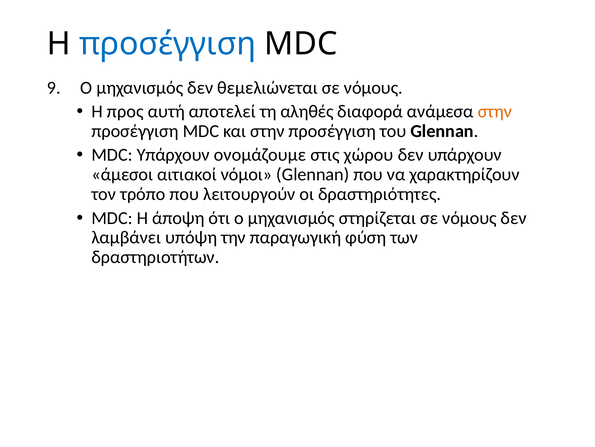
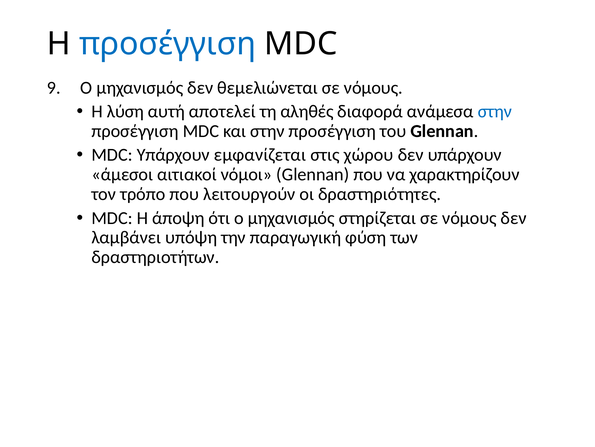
προς: προς -> λύση (125, 111)
στην colour: orange -> blue (495, 111)
ονομάζουμε: ονομάζουμε -> εμφανίζεται (260, 155)
